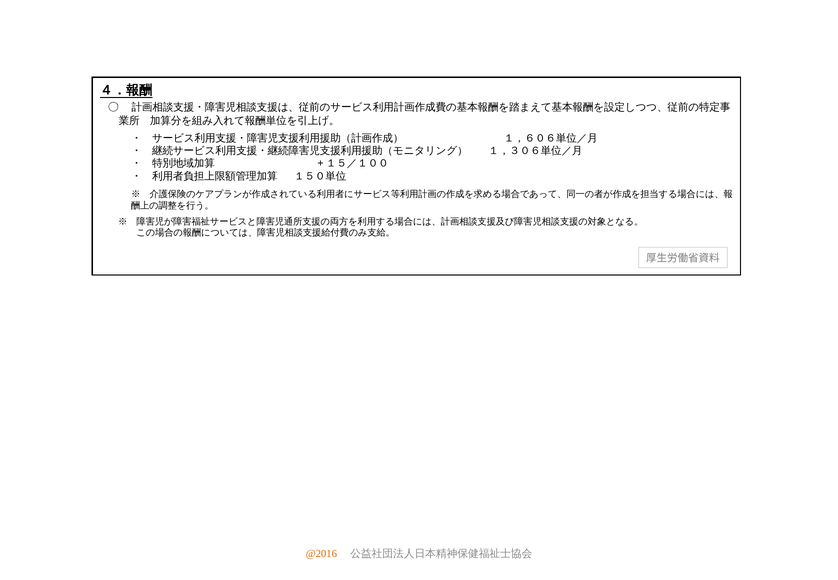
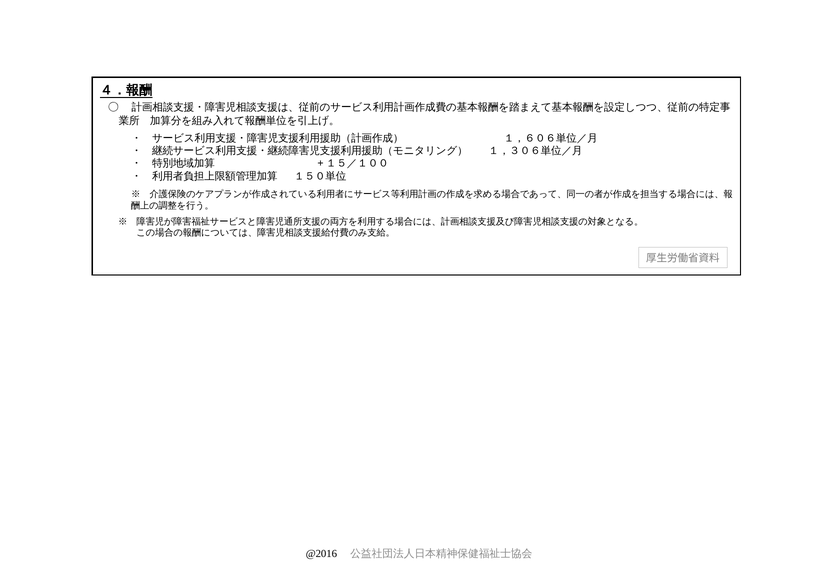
@2016 colour: orange -> black (321, 554)
